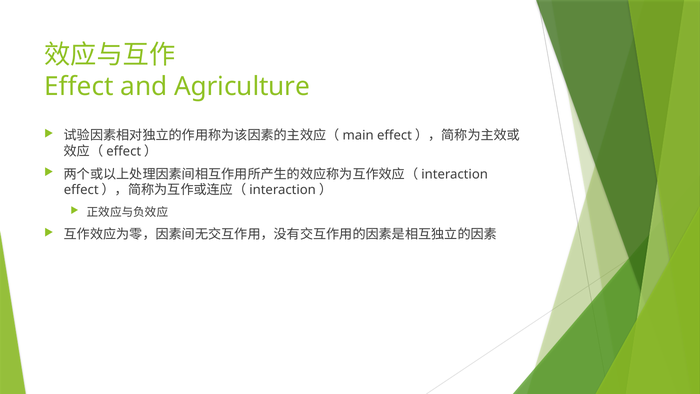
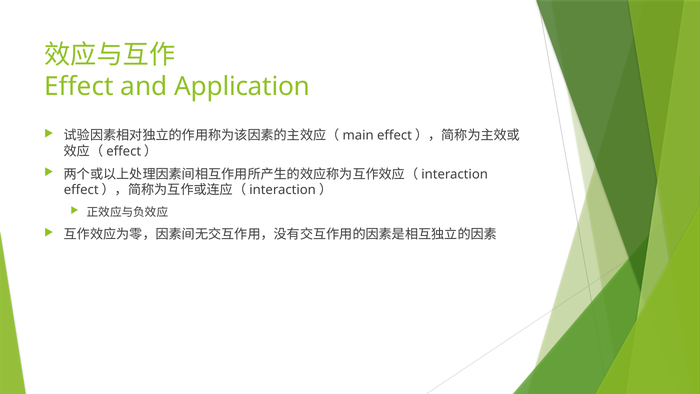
Agriculture: Agriculture -> Application (242, 87)
